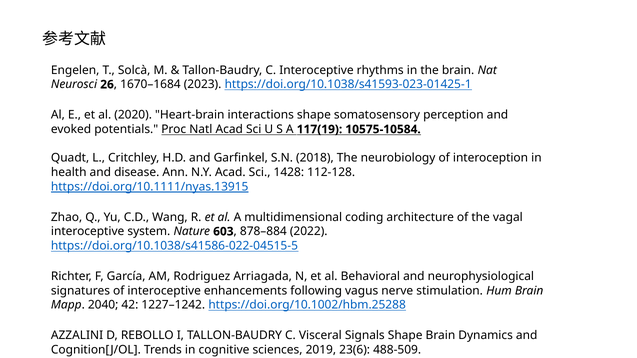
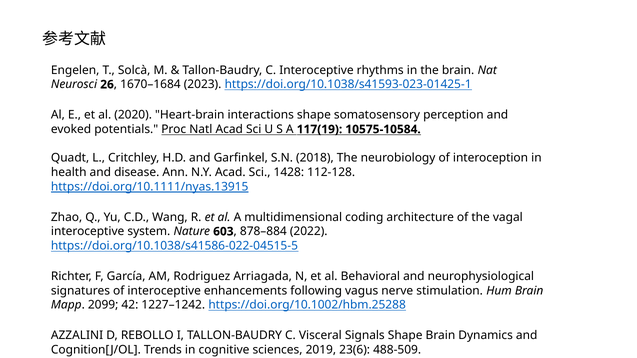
2040: 2040 -> 2099 (103, 305)
